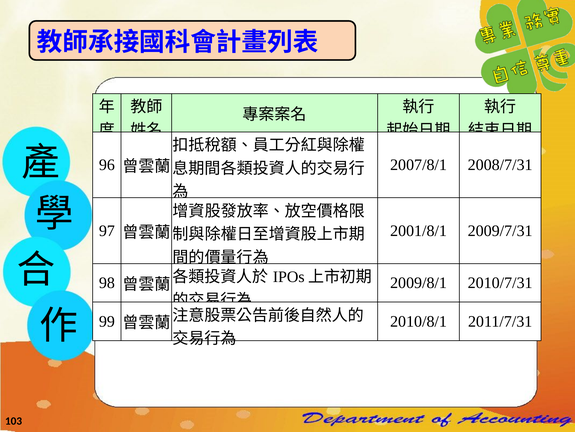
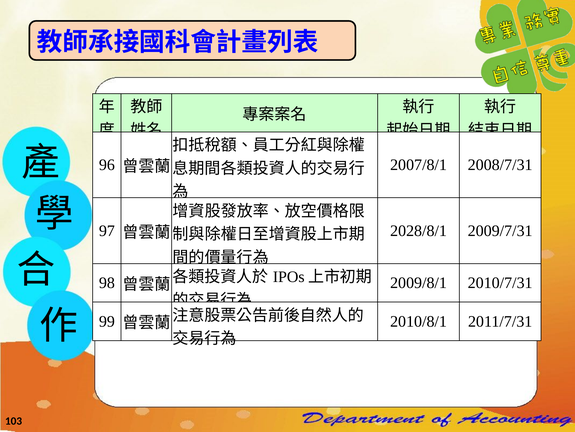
2001/8/1: 2001/8/1 -> 2028/8/1 (419, 230)
